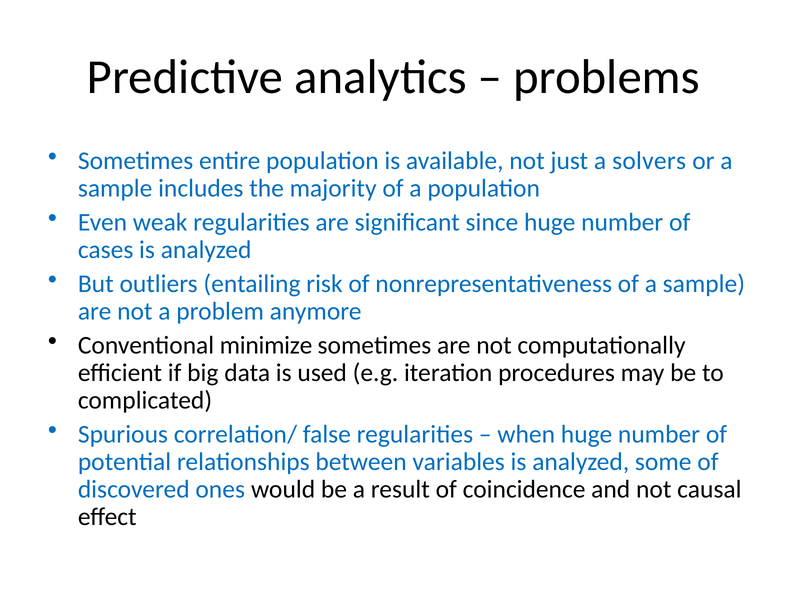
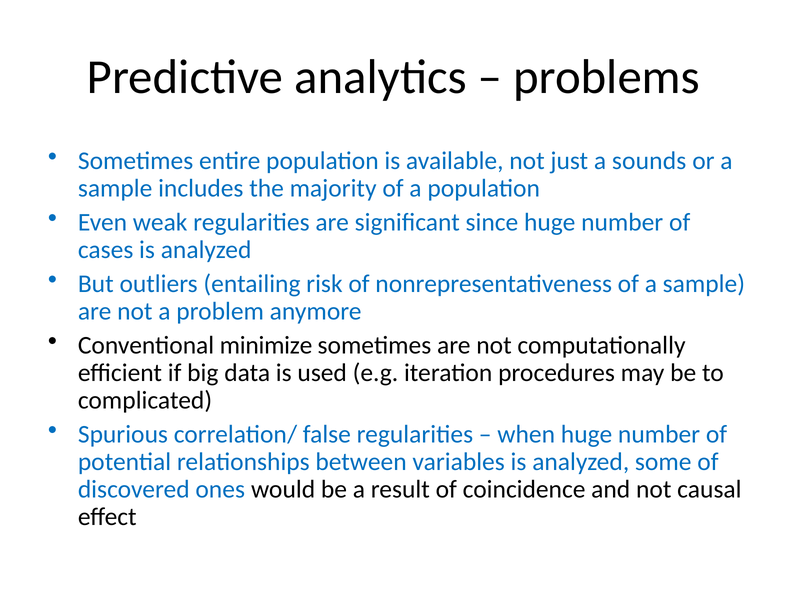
solvers: solvers -> sounds (649, 161)
